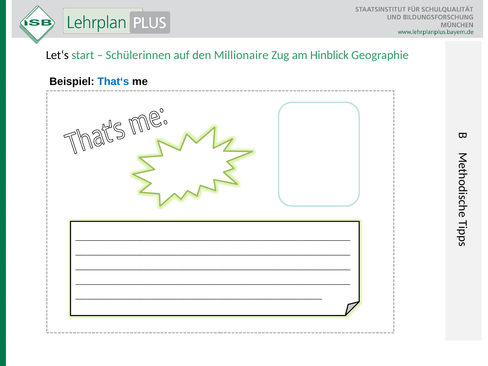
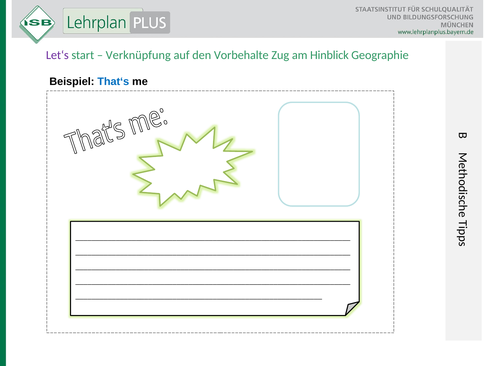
Let‘s colour: black -> purple (57, 55)
Schülerinnen: Schülerinnen -> Verknüpfung (138, 55)
Millionaire: Millionaire -> Vorbehalte (241, 55)
